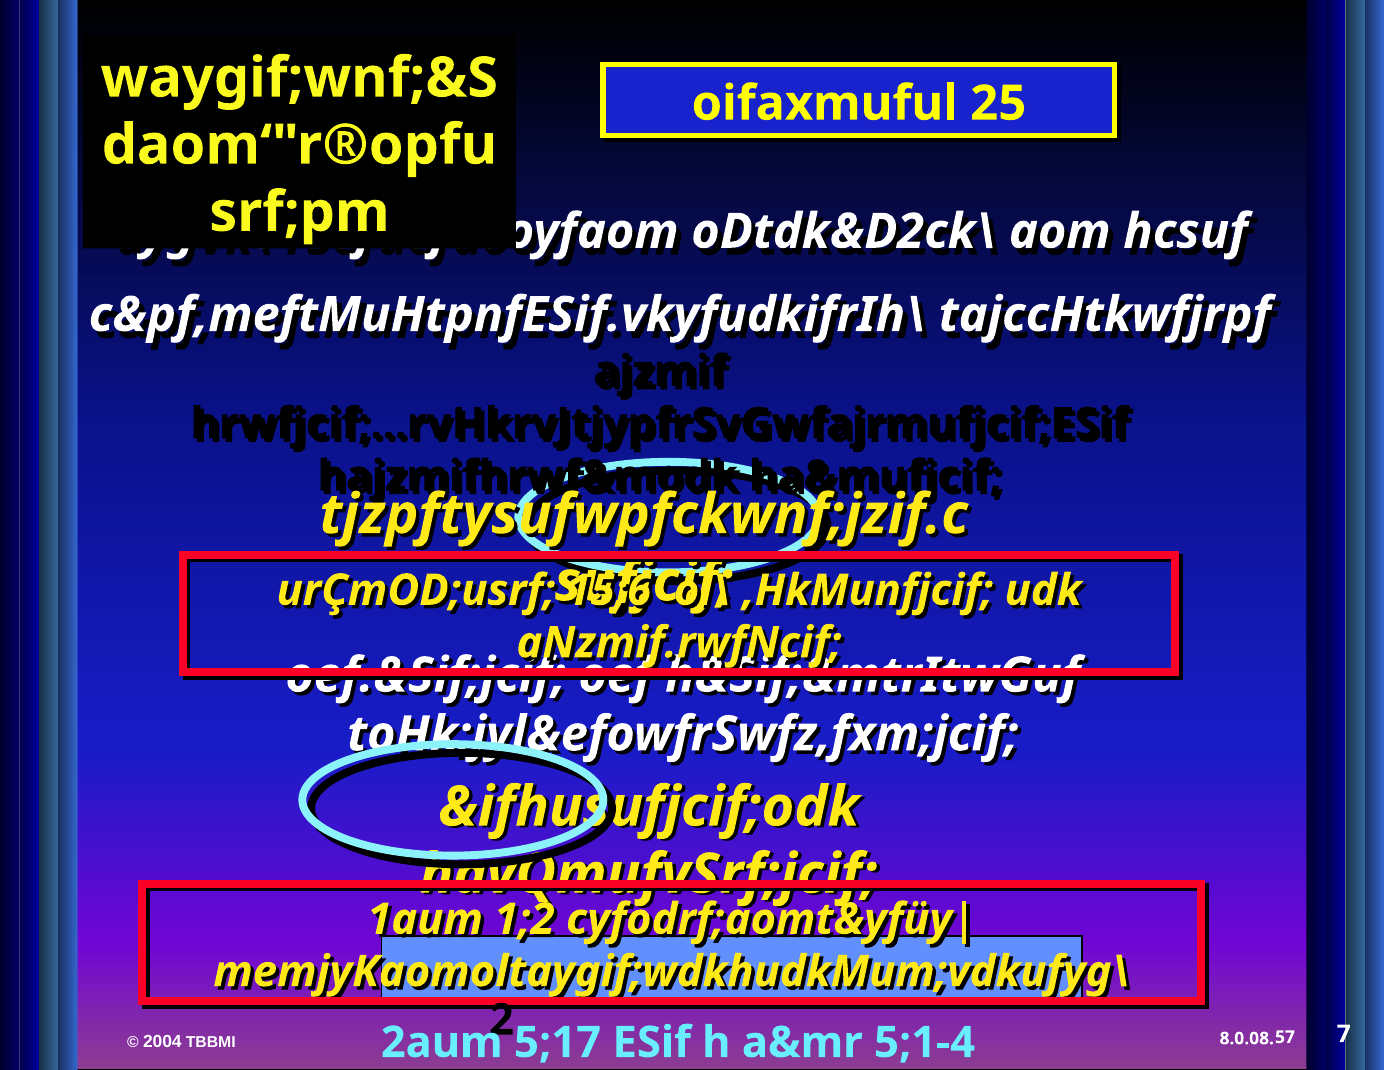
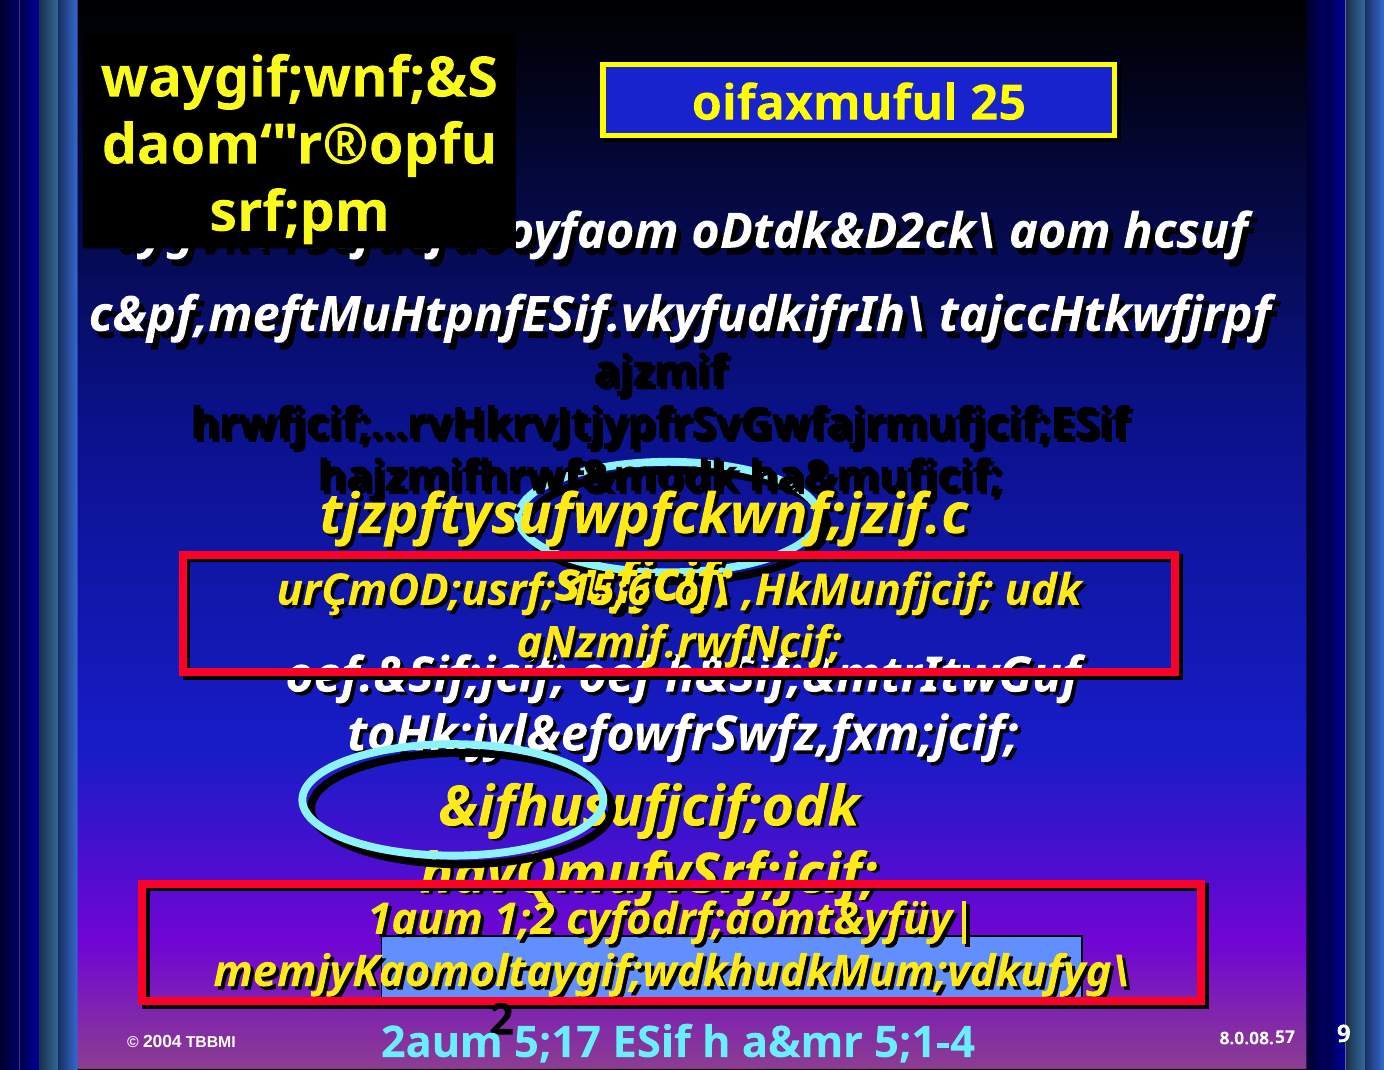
7: 7 -> 9 (1344, 1033)
